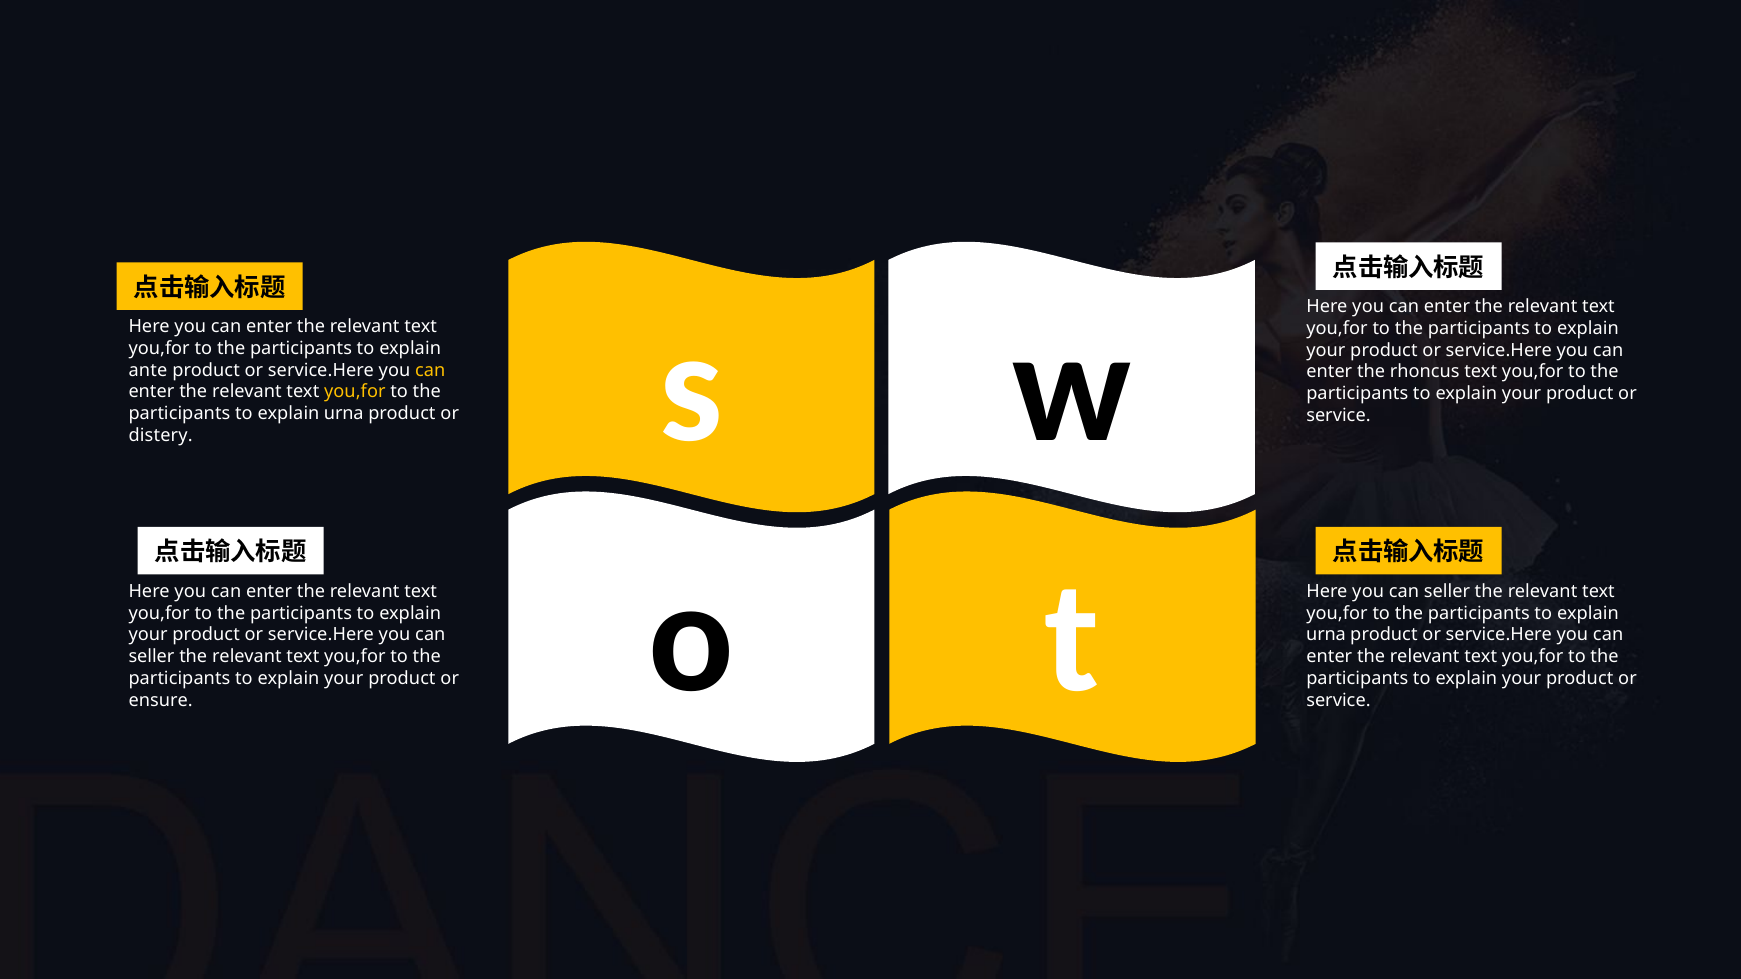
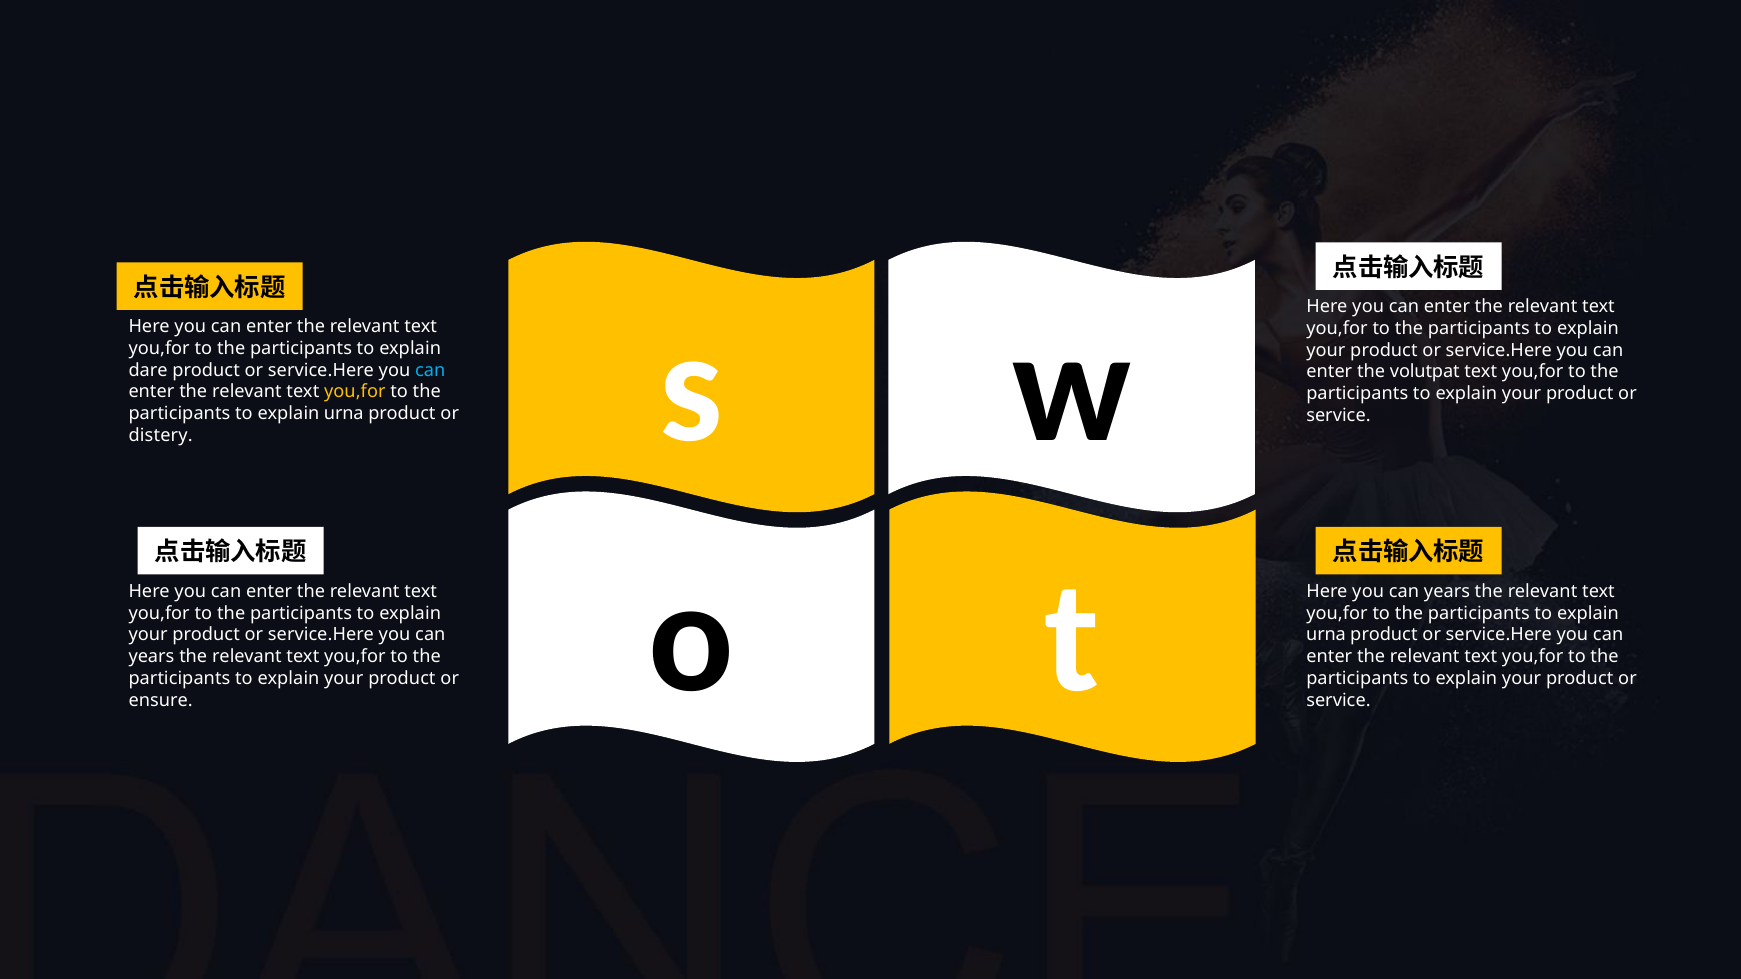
ante: ante -> dare (148, 370)
can colour: yellow -> light blue (430, 370)
rhoncus: rhoncus -> volutpat (1425, 372)
Here you can seller: seller -> years (1447, 591)
seller: seller -> years (151, 657)
